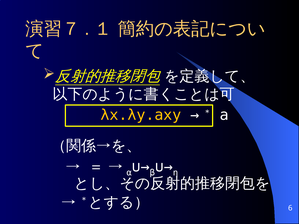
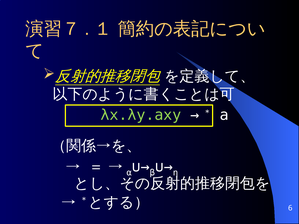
λx.λy.axy colour: yellow -> light green (141, 115)
